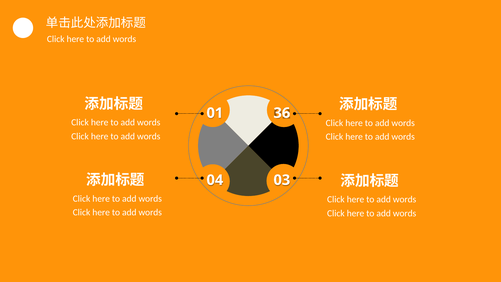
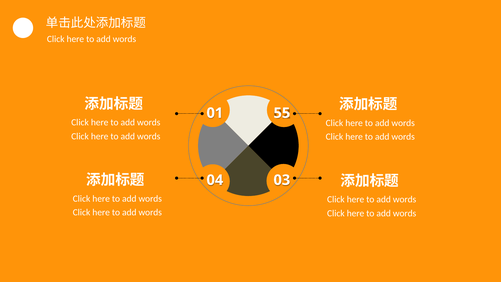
36: 36 -> 55 (282, 113)
